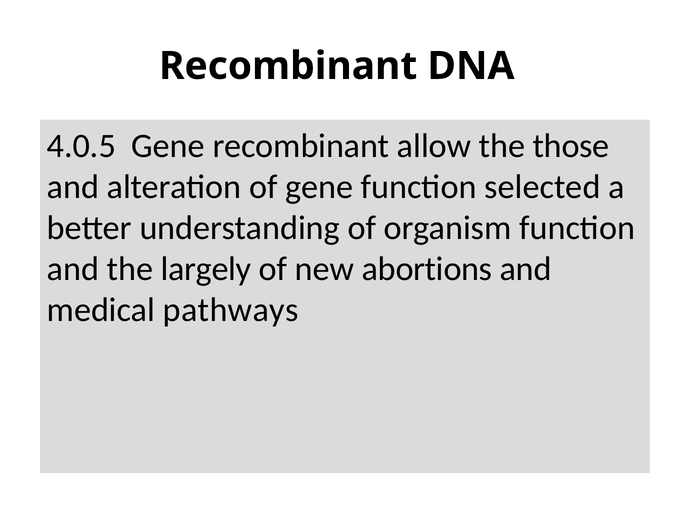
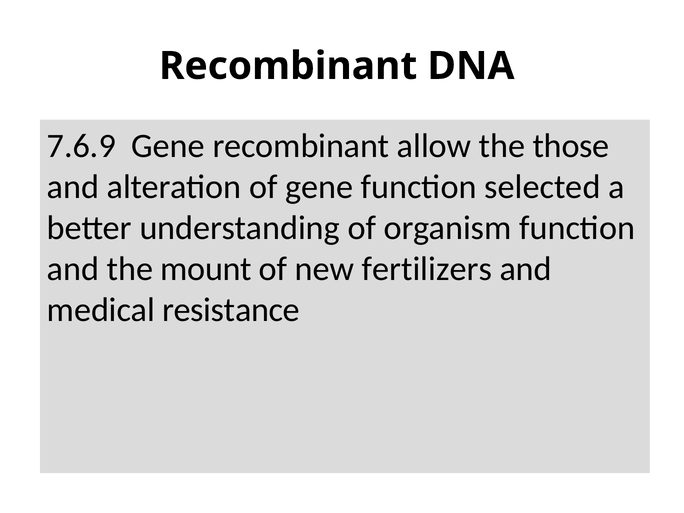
4.0.5: 4.0.5 -> 7.6.9 (81, 146)
largely: largely -> mount (206, 269)
abortions: abortions -> fertilizers (427, 269)
pathways: pathways -> resistance (231, 310)
